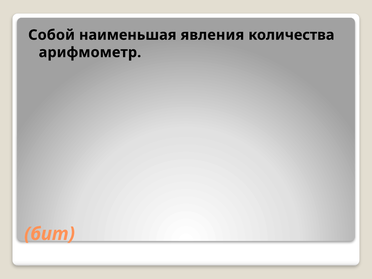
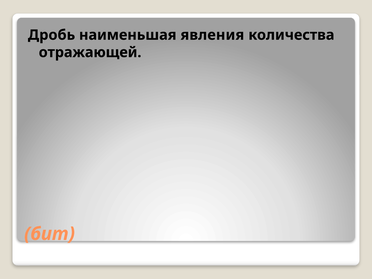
Собой: Собой -> Дробь (52, 35)
арифмометр: арифмометр -> отражающей (90, 52)
